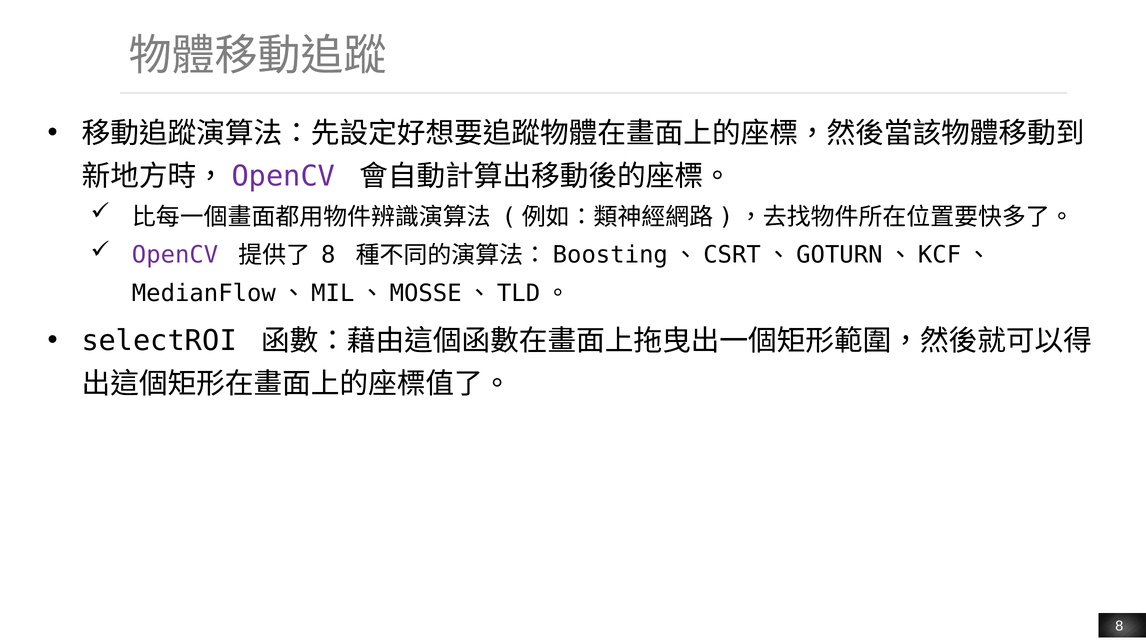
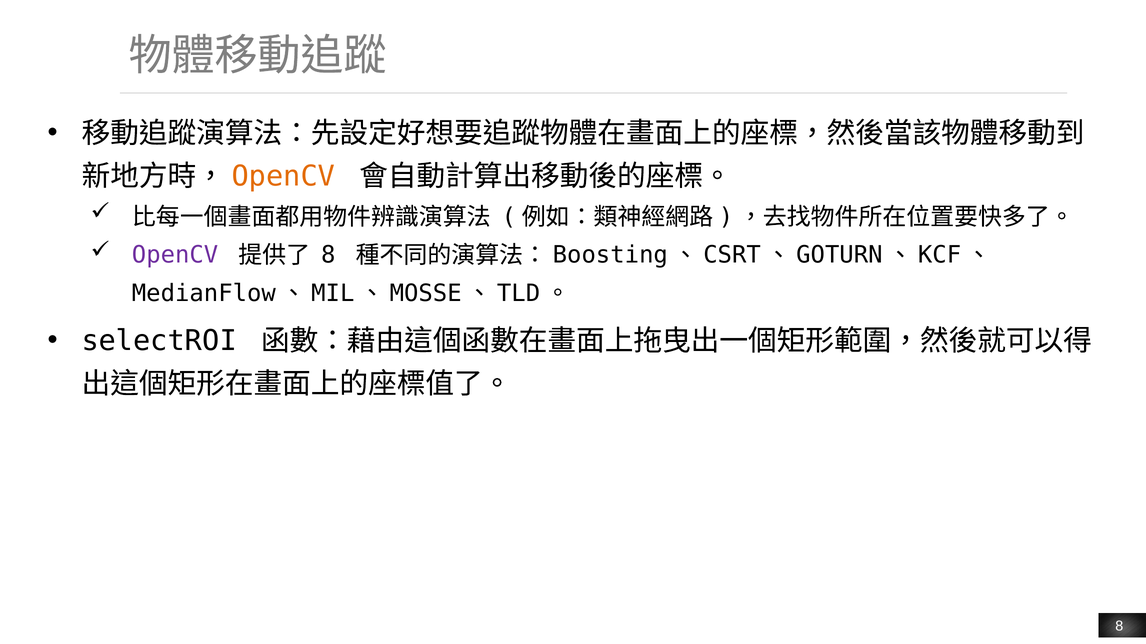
OpenCV colour: purple -> orange (283, 176)
